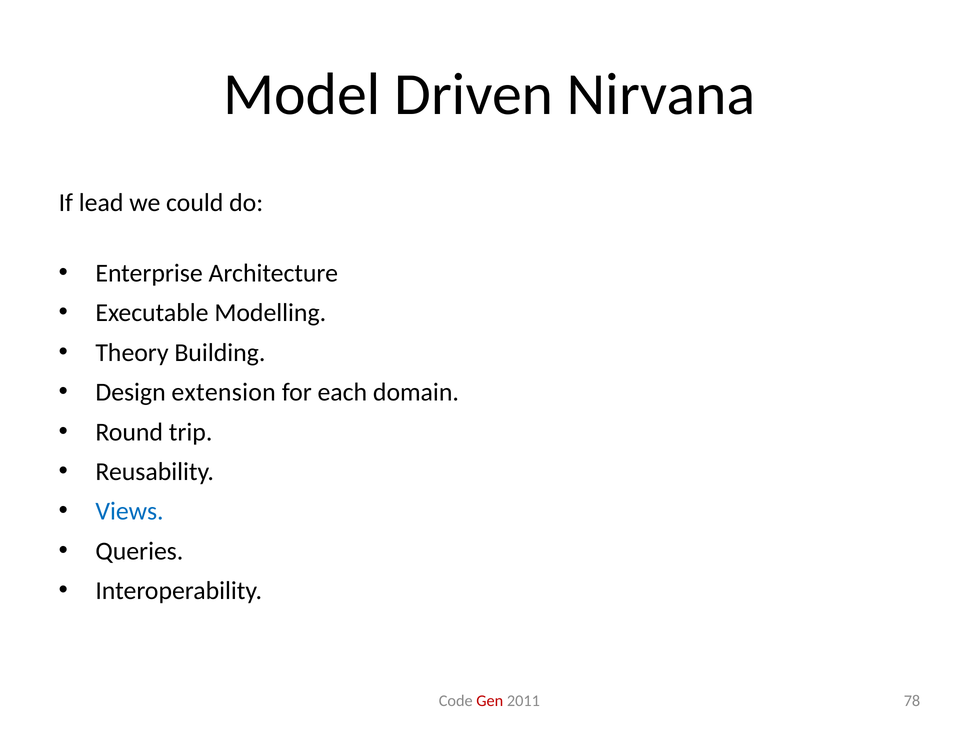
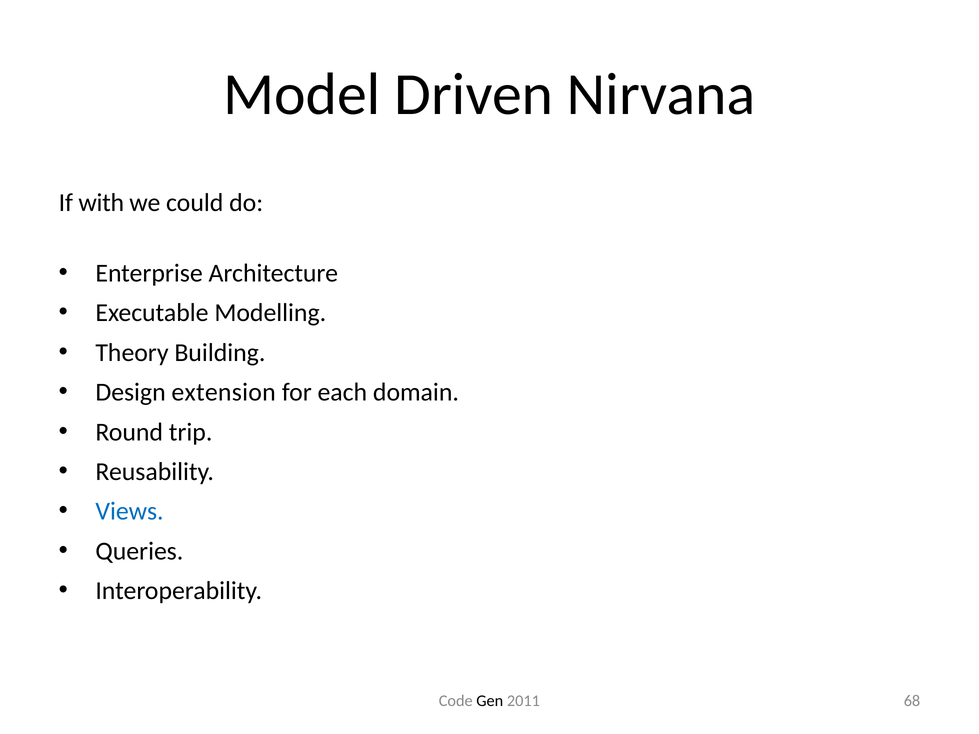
lead: lead -> with (101, 203)
Gen colour: red -> black (490, 701)
78: 78 -> 68 (912, 701)
